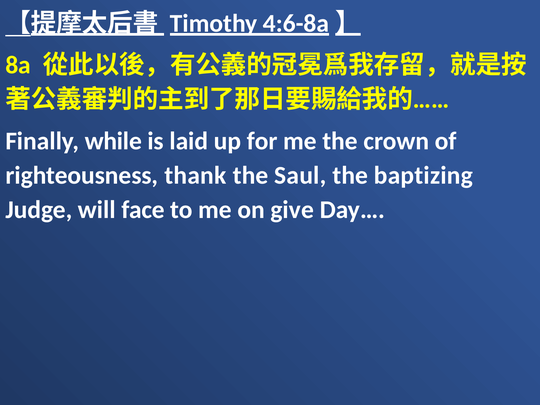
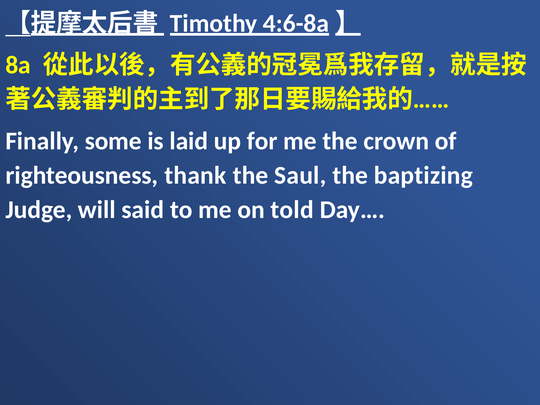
while: while -> some (113, 141)
face: face -> said (143, 210)
give: give -> told (292, 210)
